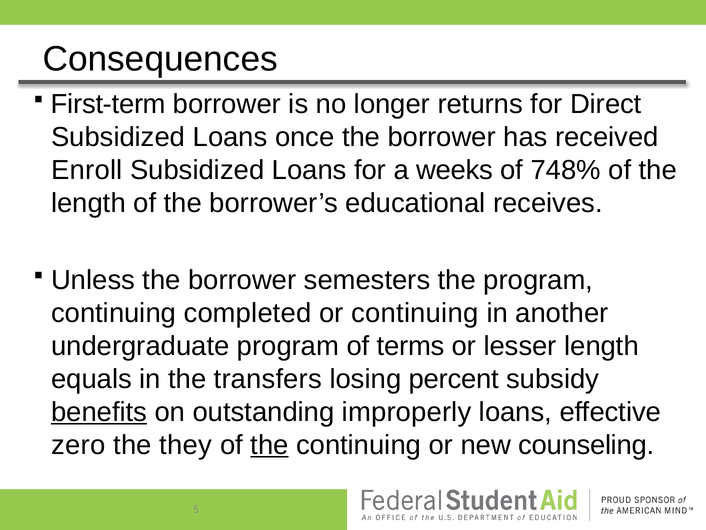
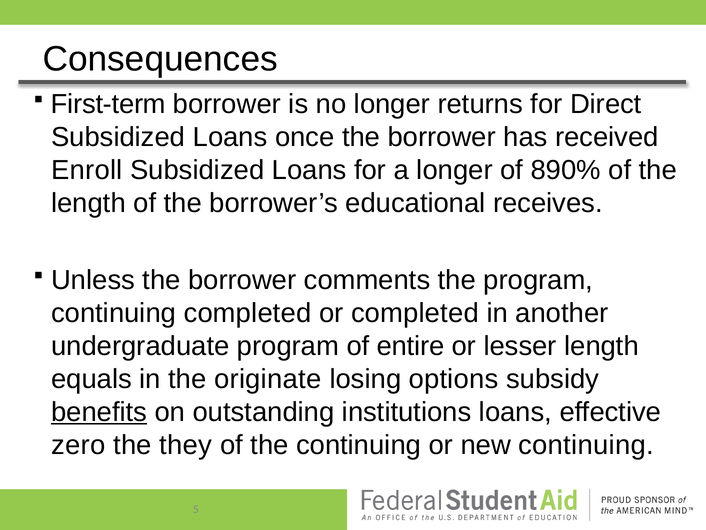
a weeks: weeks -> longer (455, 170)
748%: 748% -> 890% (566, 170)
semesters: semesters -> comments (367, 280)
or continuing: continuing -> completed (415, 313)
terms: terms -> entire (411, 346)
transfers: transfers -> originate (268, 379)
percent: percent -> options (454, 379)
improperly: improperly -> institutions (407, 412)
the underline: present -> none (270, 445)
new counseling: counseling -> continuing (586, 445)
